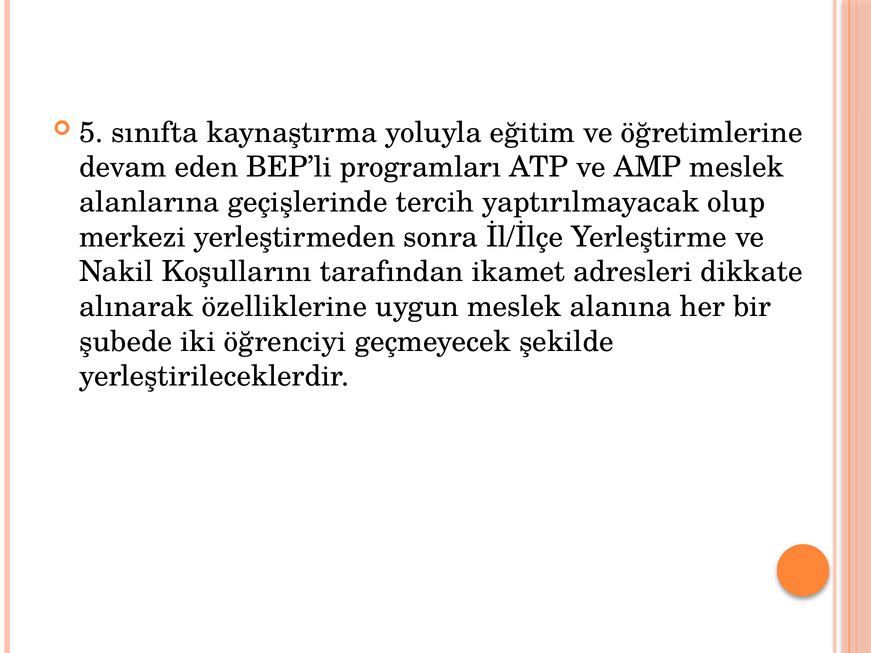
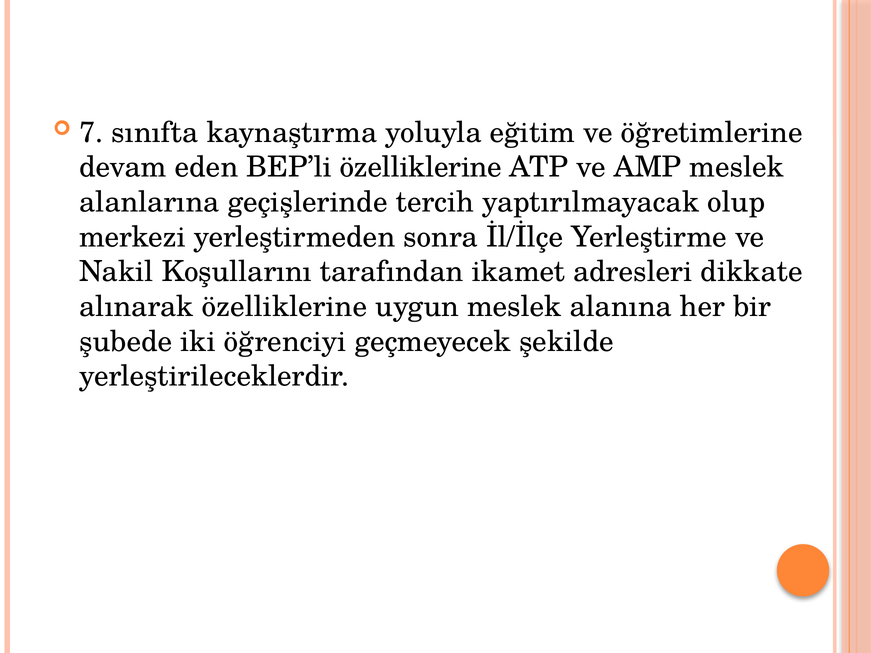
5: 5 -> 7 (91, 133)
BEP’li programları: programları -> özelliklerine (421, 167)
